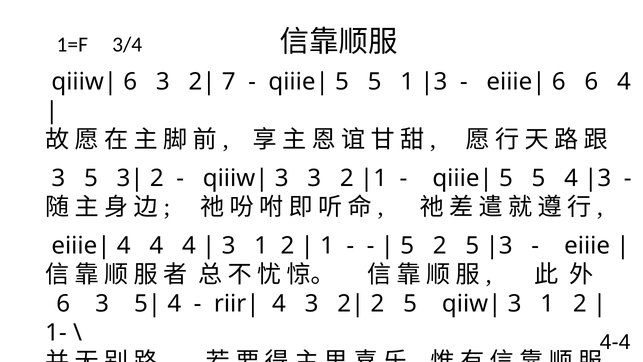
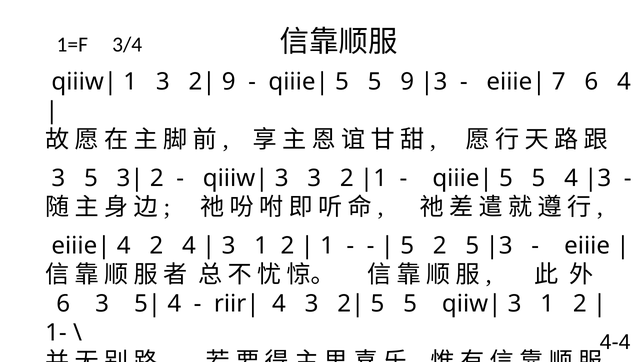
6: 6 -> 1 (130, 82)
7: 7 -> 9 (229, 82)
5 1: 1 -> 9 (407, 82)
6: 6 -> 7 (559, 82)
4: 4 -> 2 (156, 246)
2: 2 -> 5 (377, 303)
